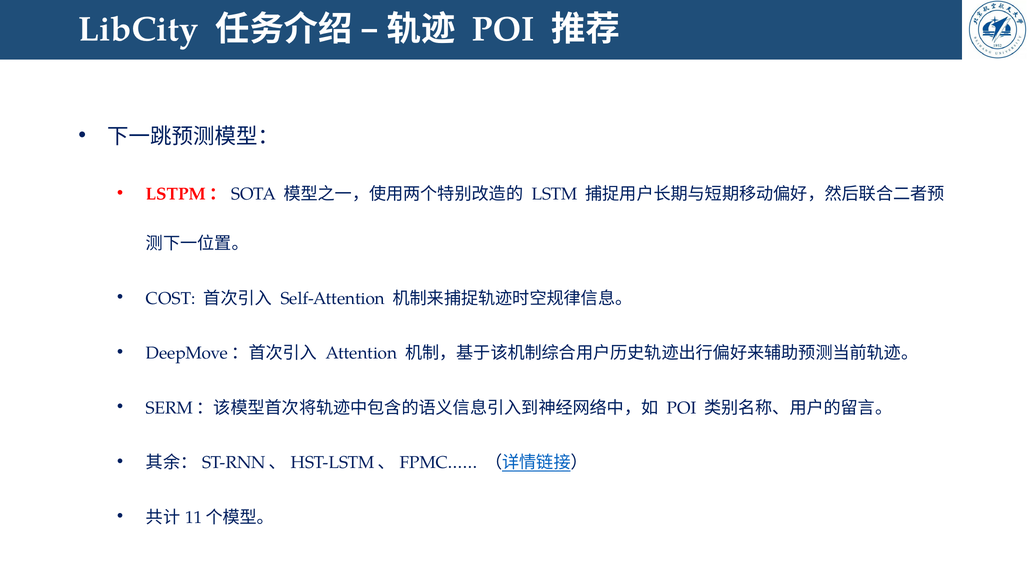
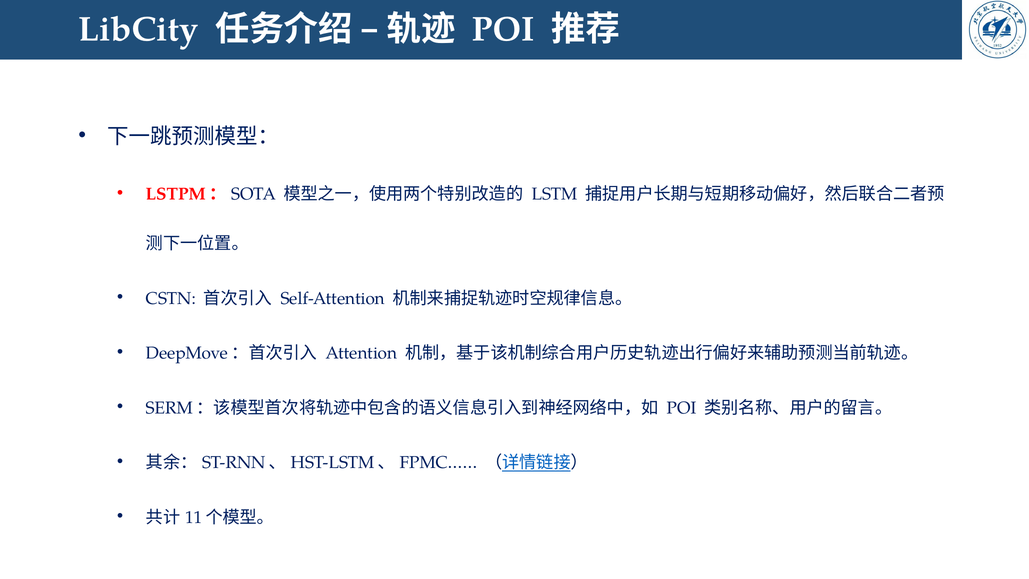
COST: COST -> CSTN (171, 298)
